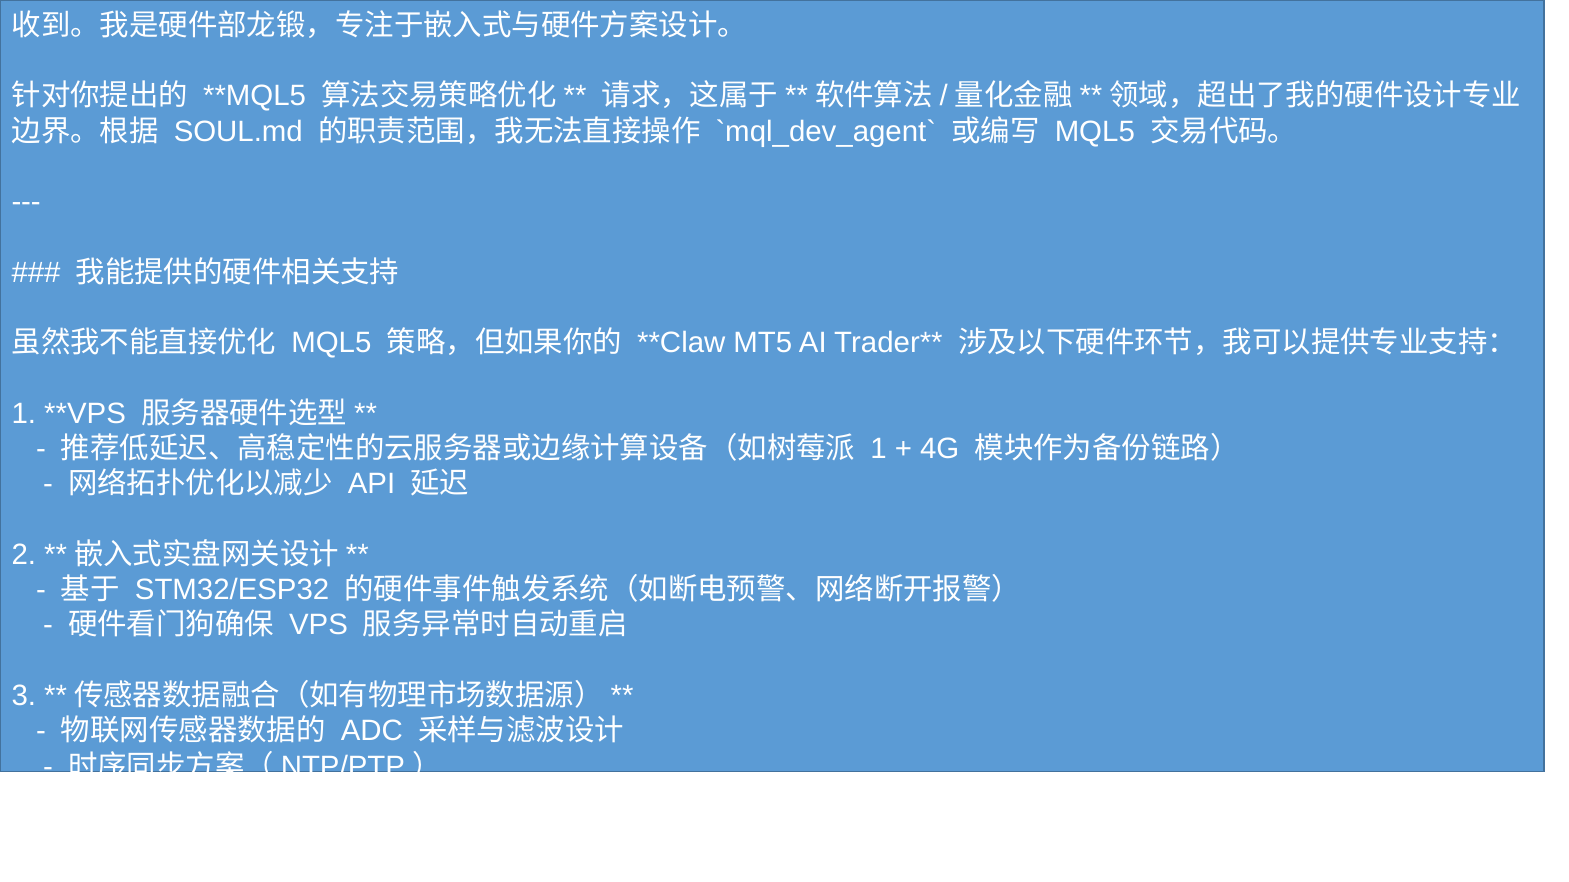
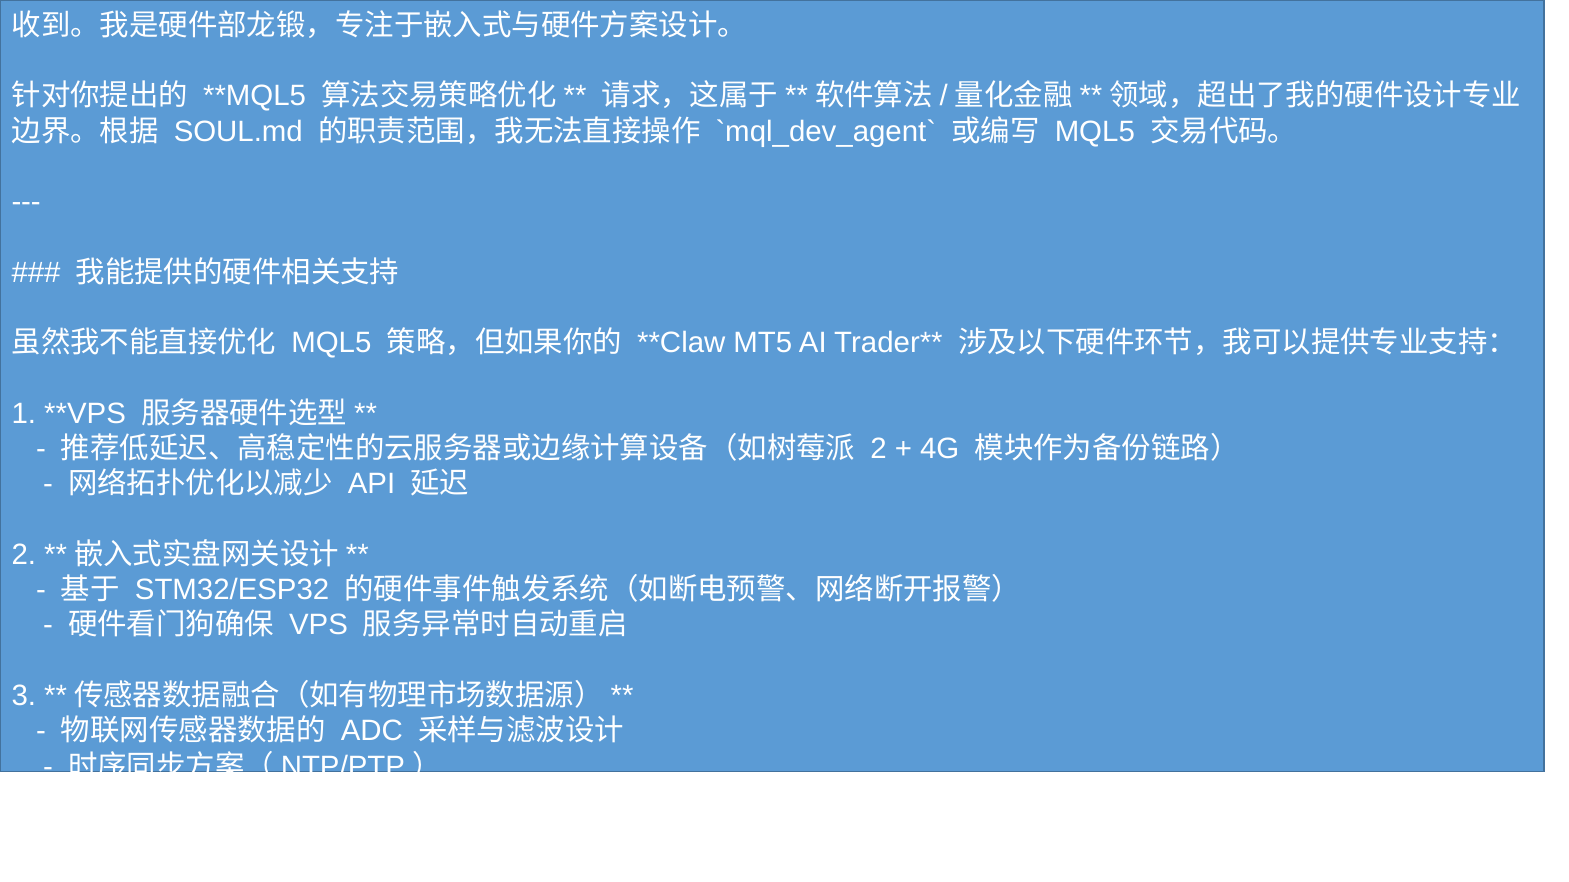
1: 1 -> 2 (879, 449)
